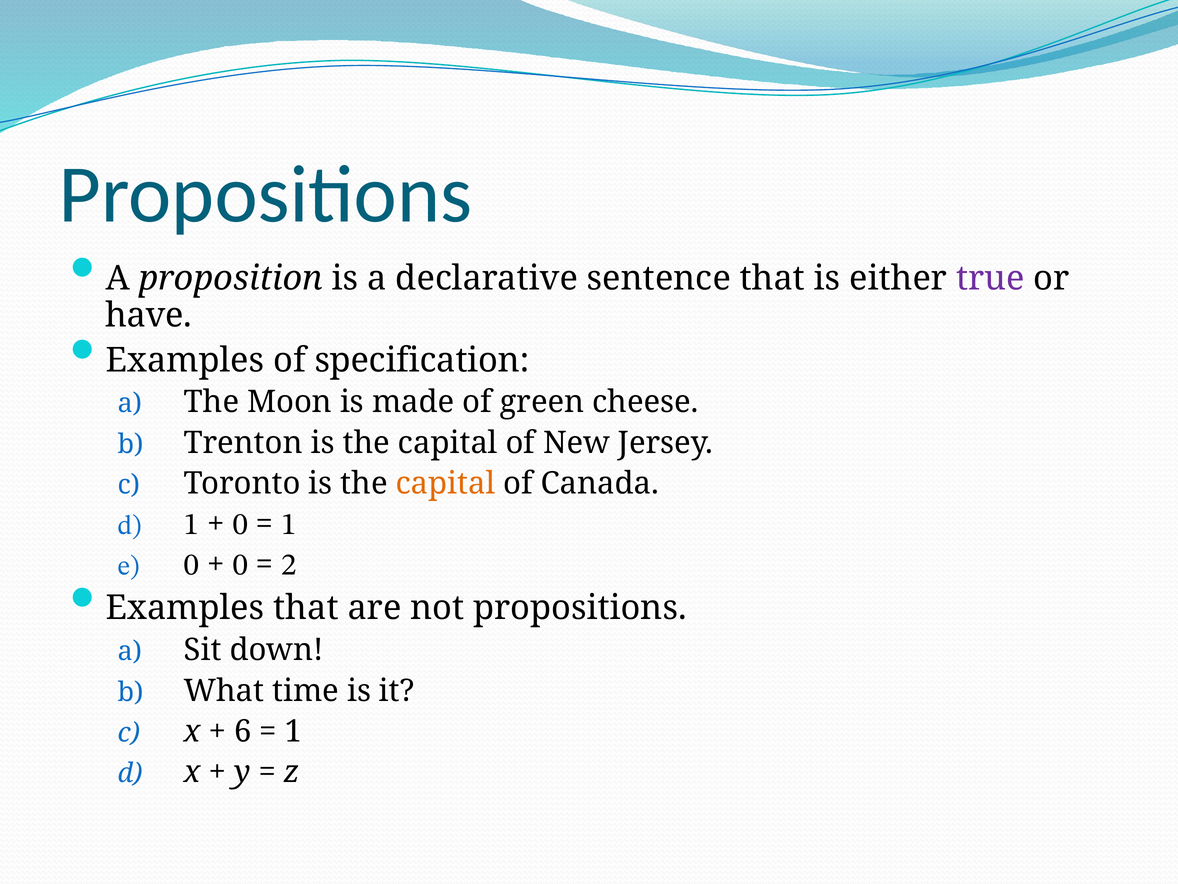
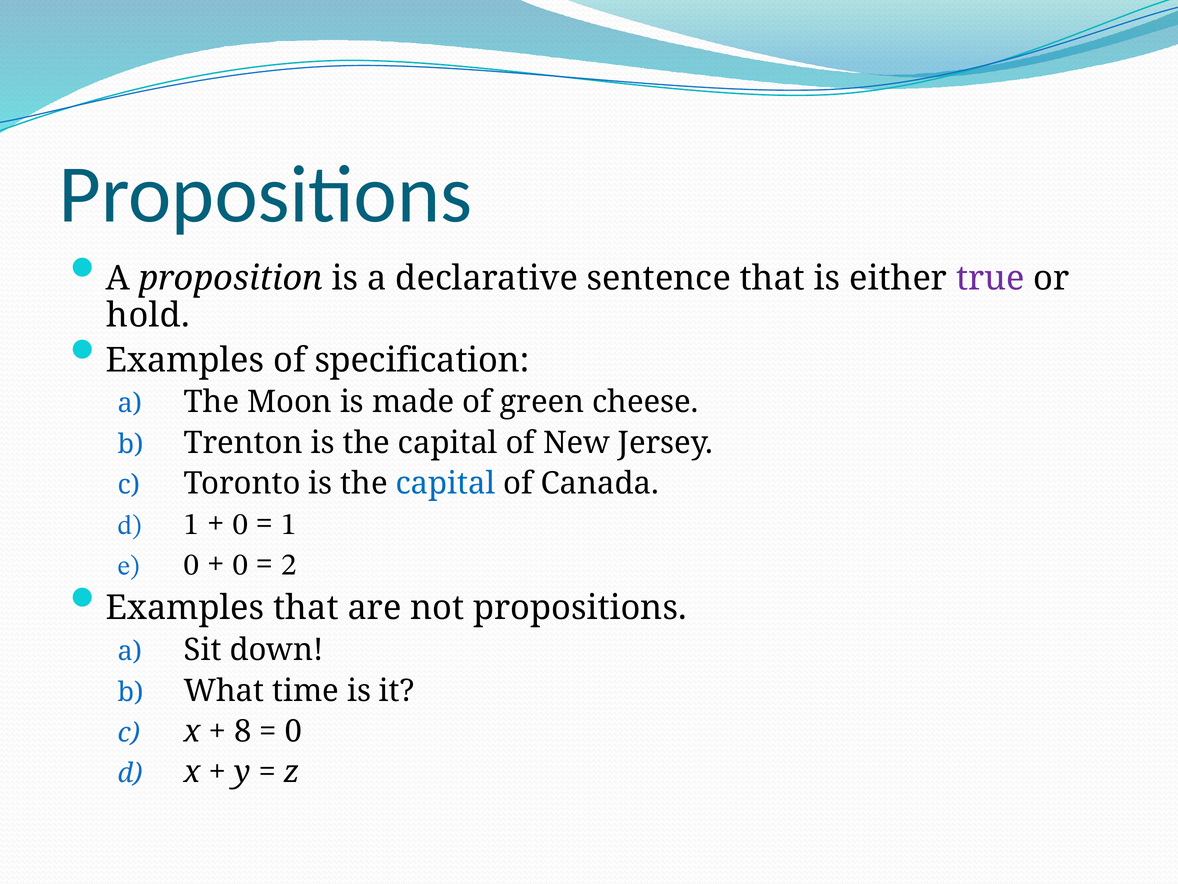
have: have -> hold (148, 315)
capital colour: orange -> blue (445, 483)
6: 6 -> 8 (243, 731)
1: 1 -> 0 (294, 731)
